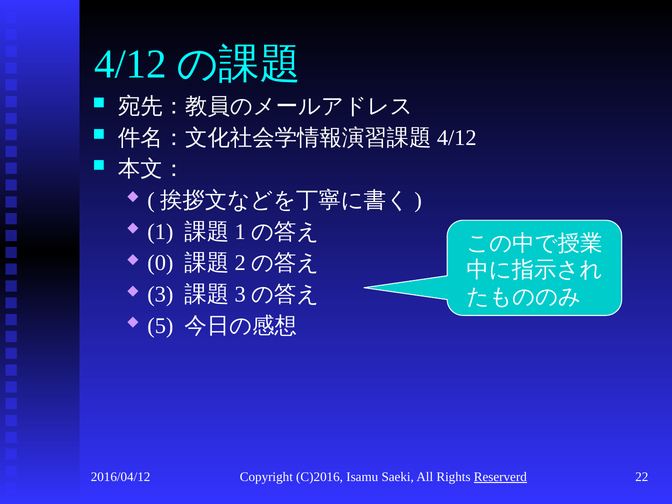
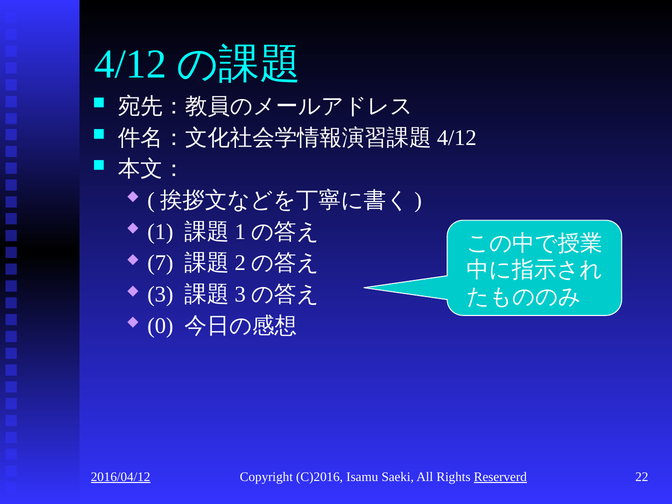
0: 0 -> 7 (160, 263)
5: 5 -> 0 (160, 326)
2016/04/12 underline: none -> present (121, 477)
